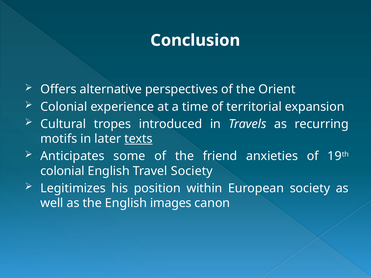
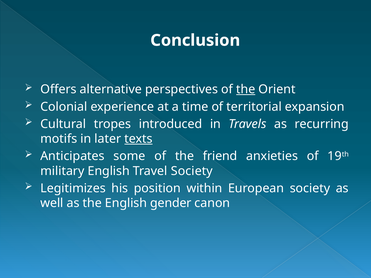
the underline: none -> present (246, 89)
colonial: colonial -> military (62, 171)
images: images -> gender (171, 203)
